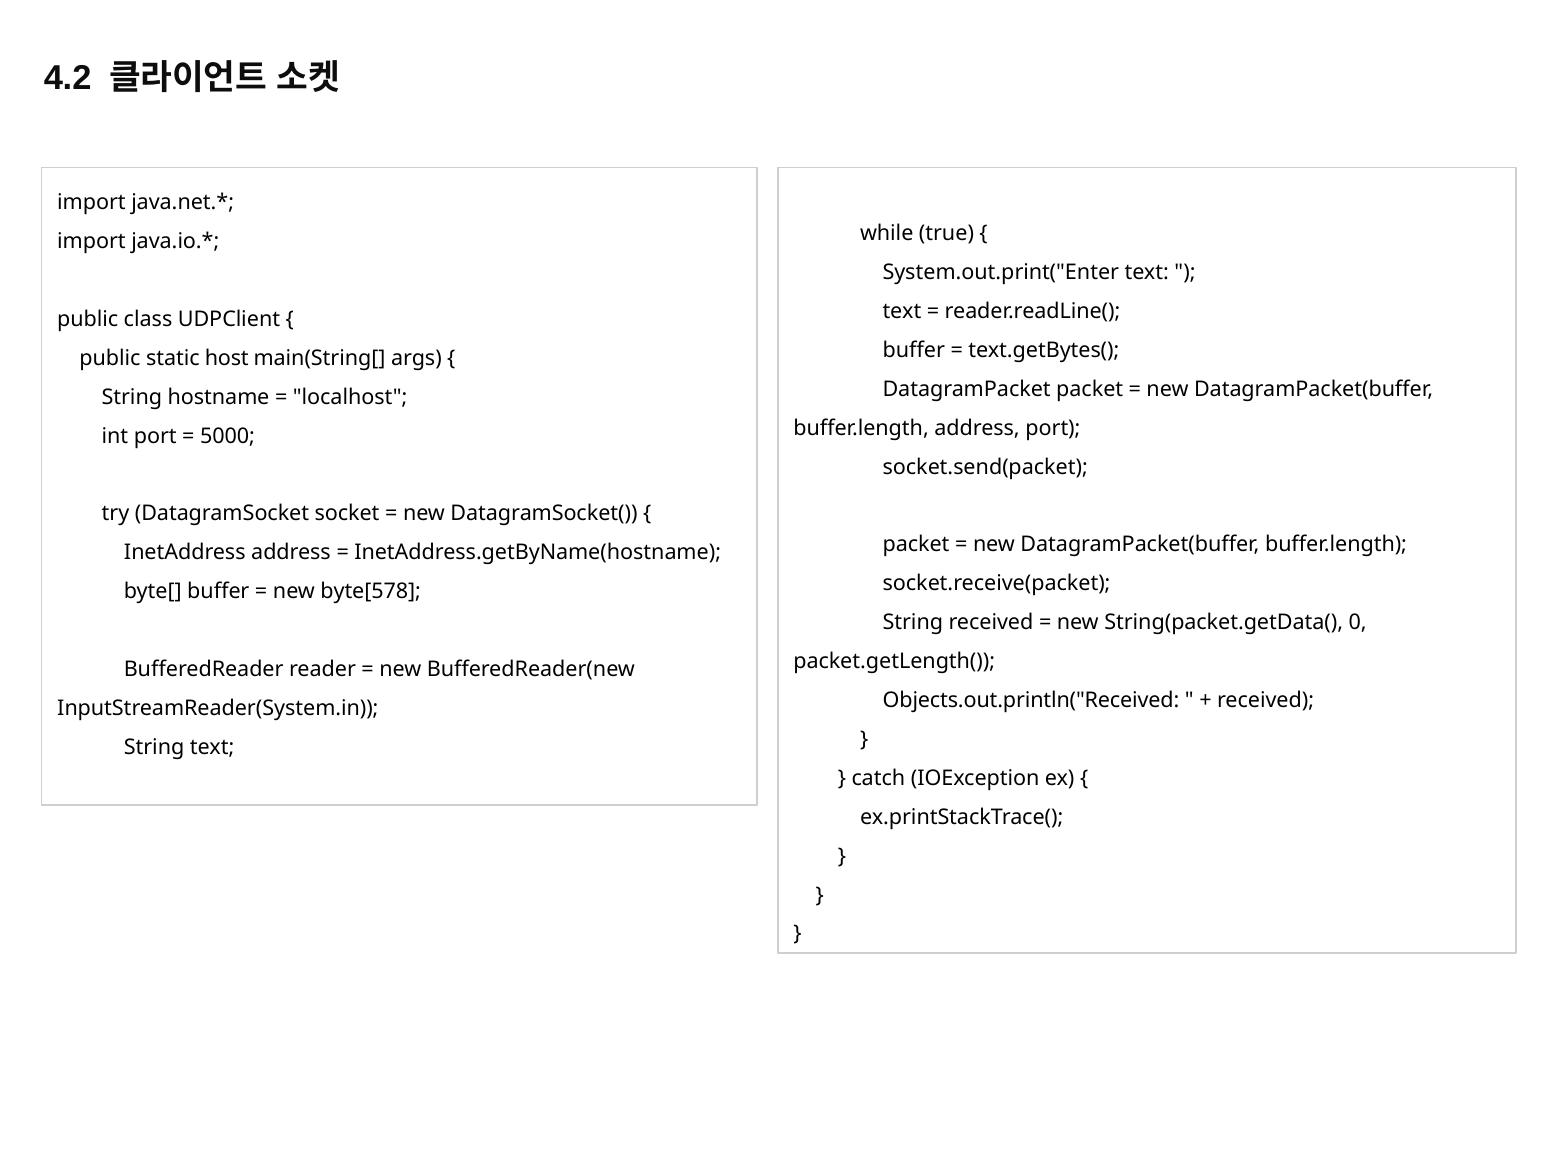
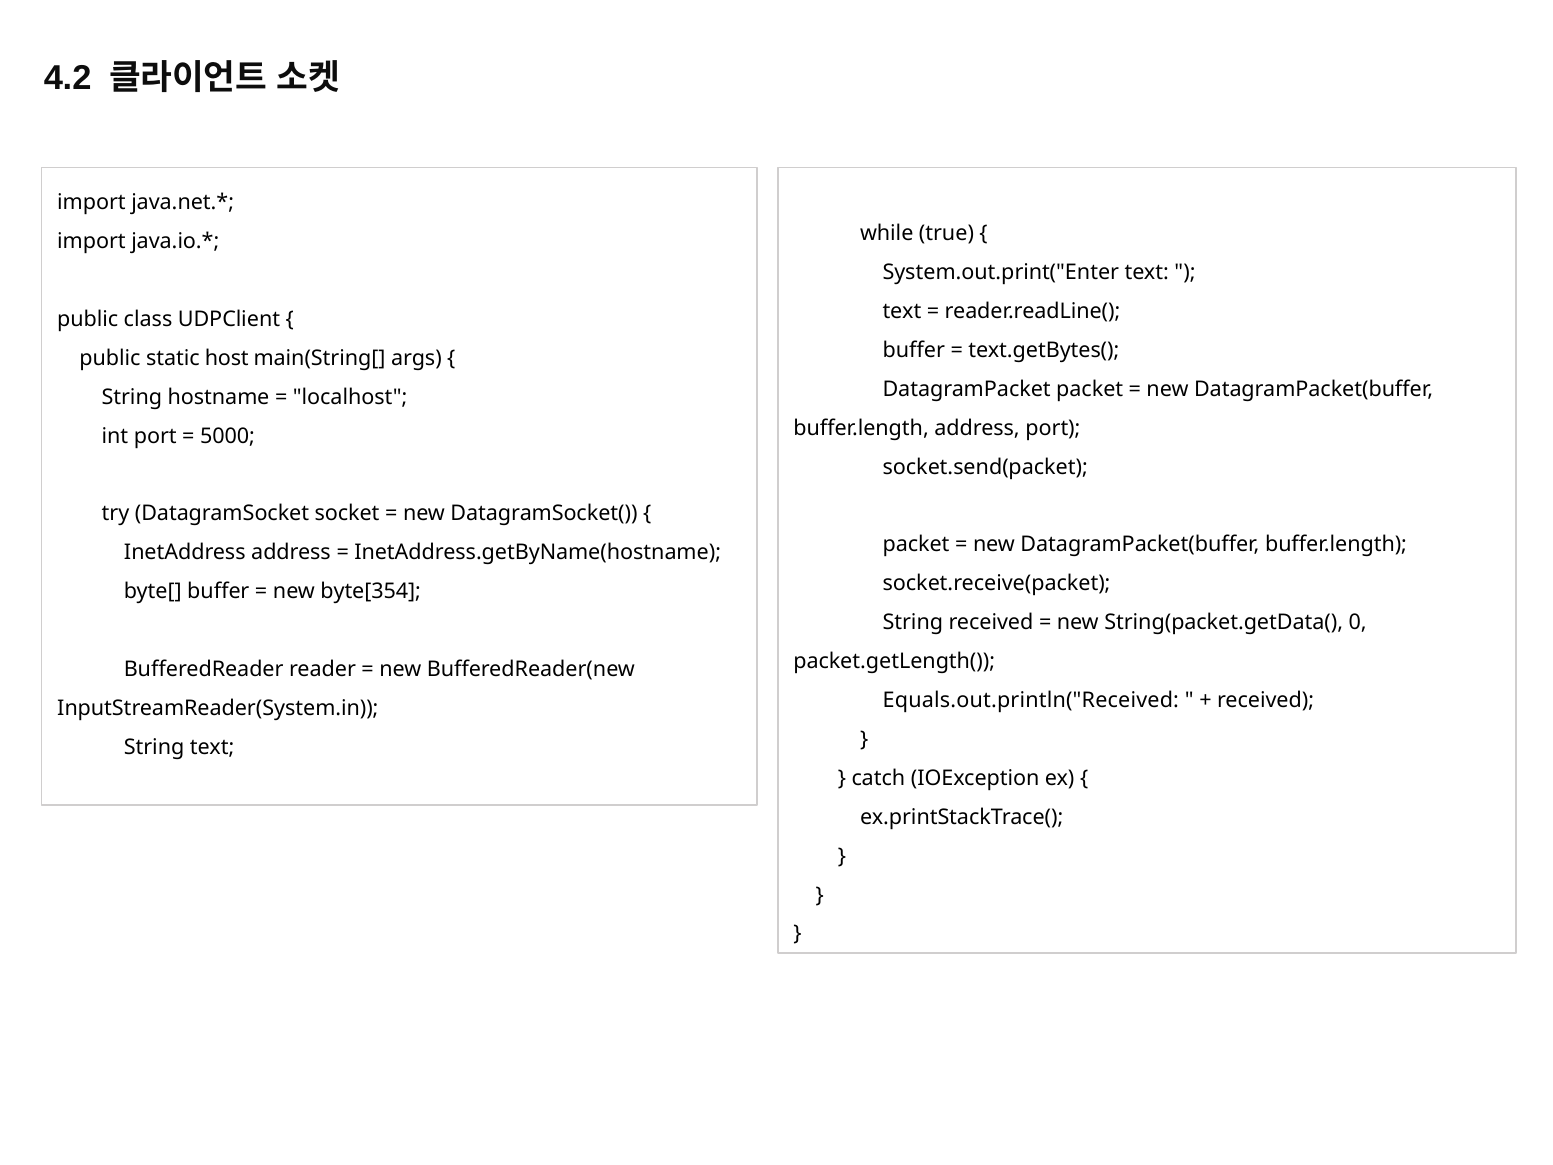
byte[578: byte[578 -> byte[354 (371, 591)
Objects.out.println("Received: Objects.out.println("Received -> Equals.out.println("Received (1031, 700)
